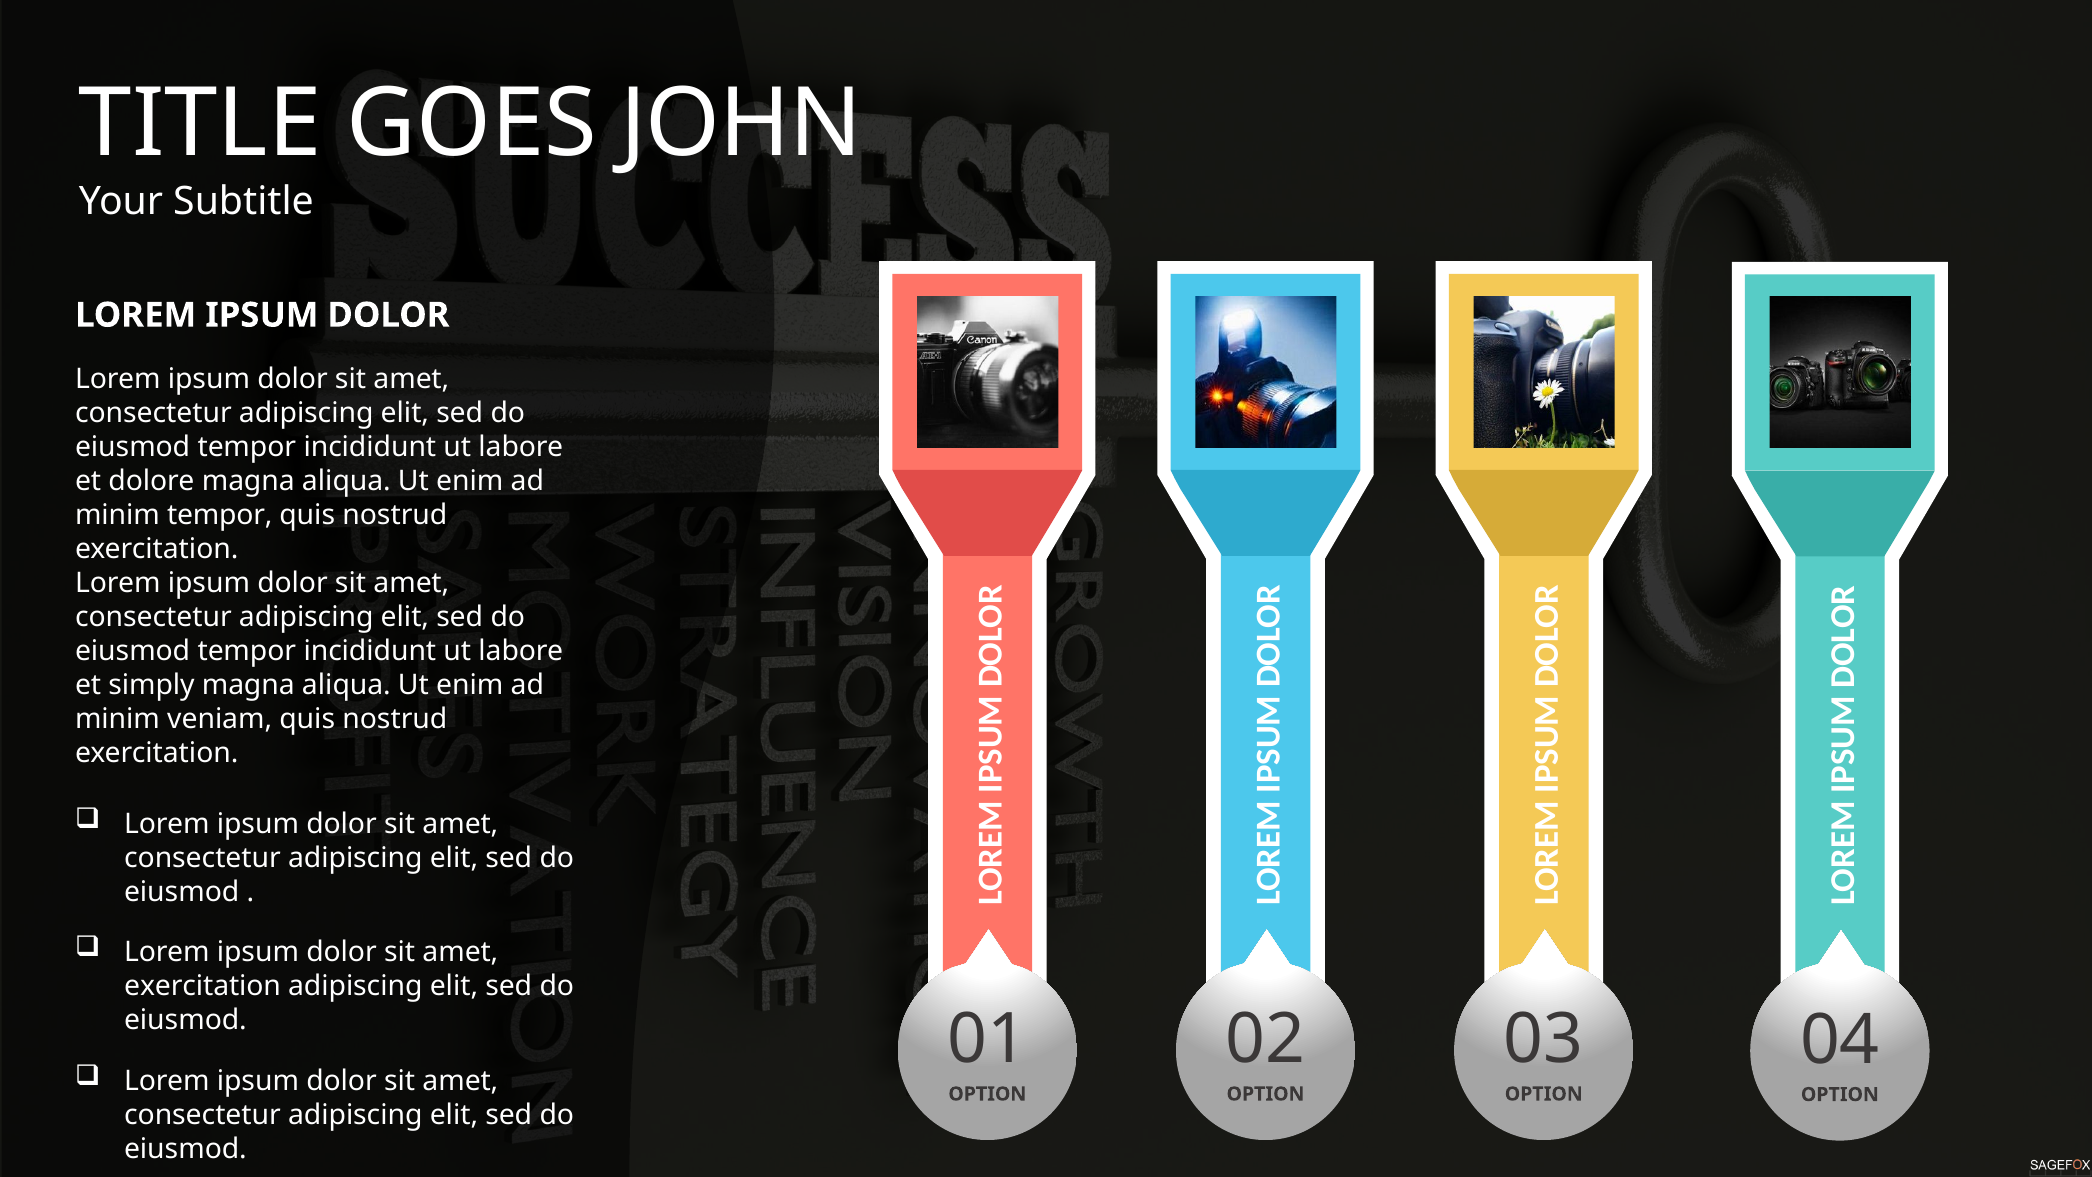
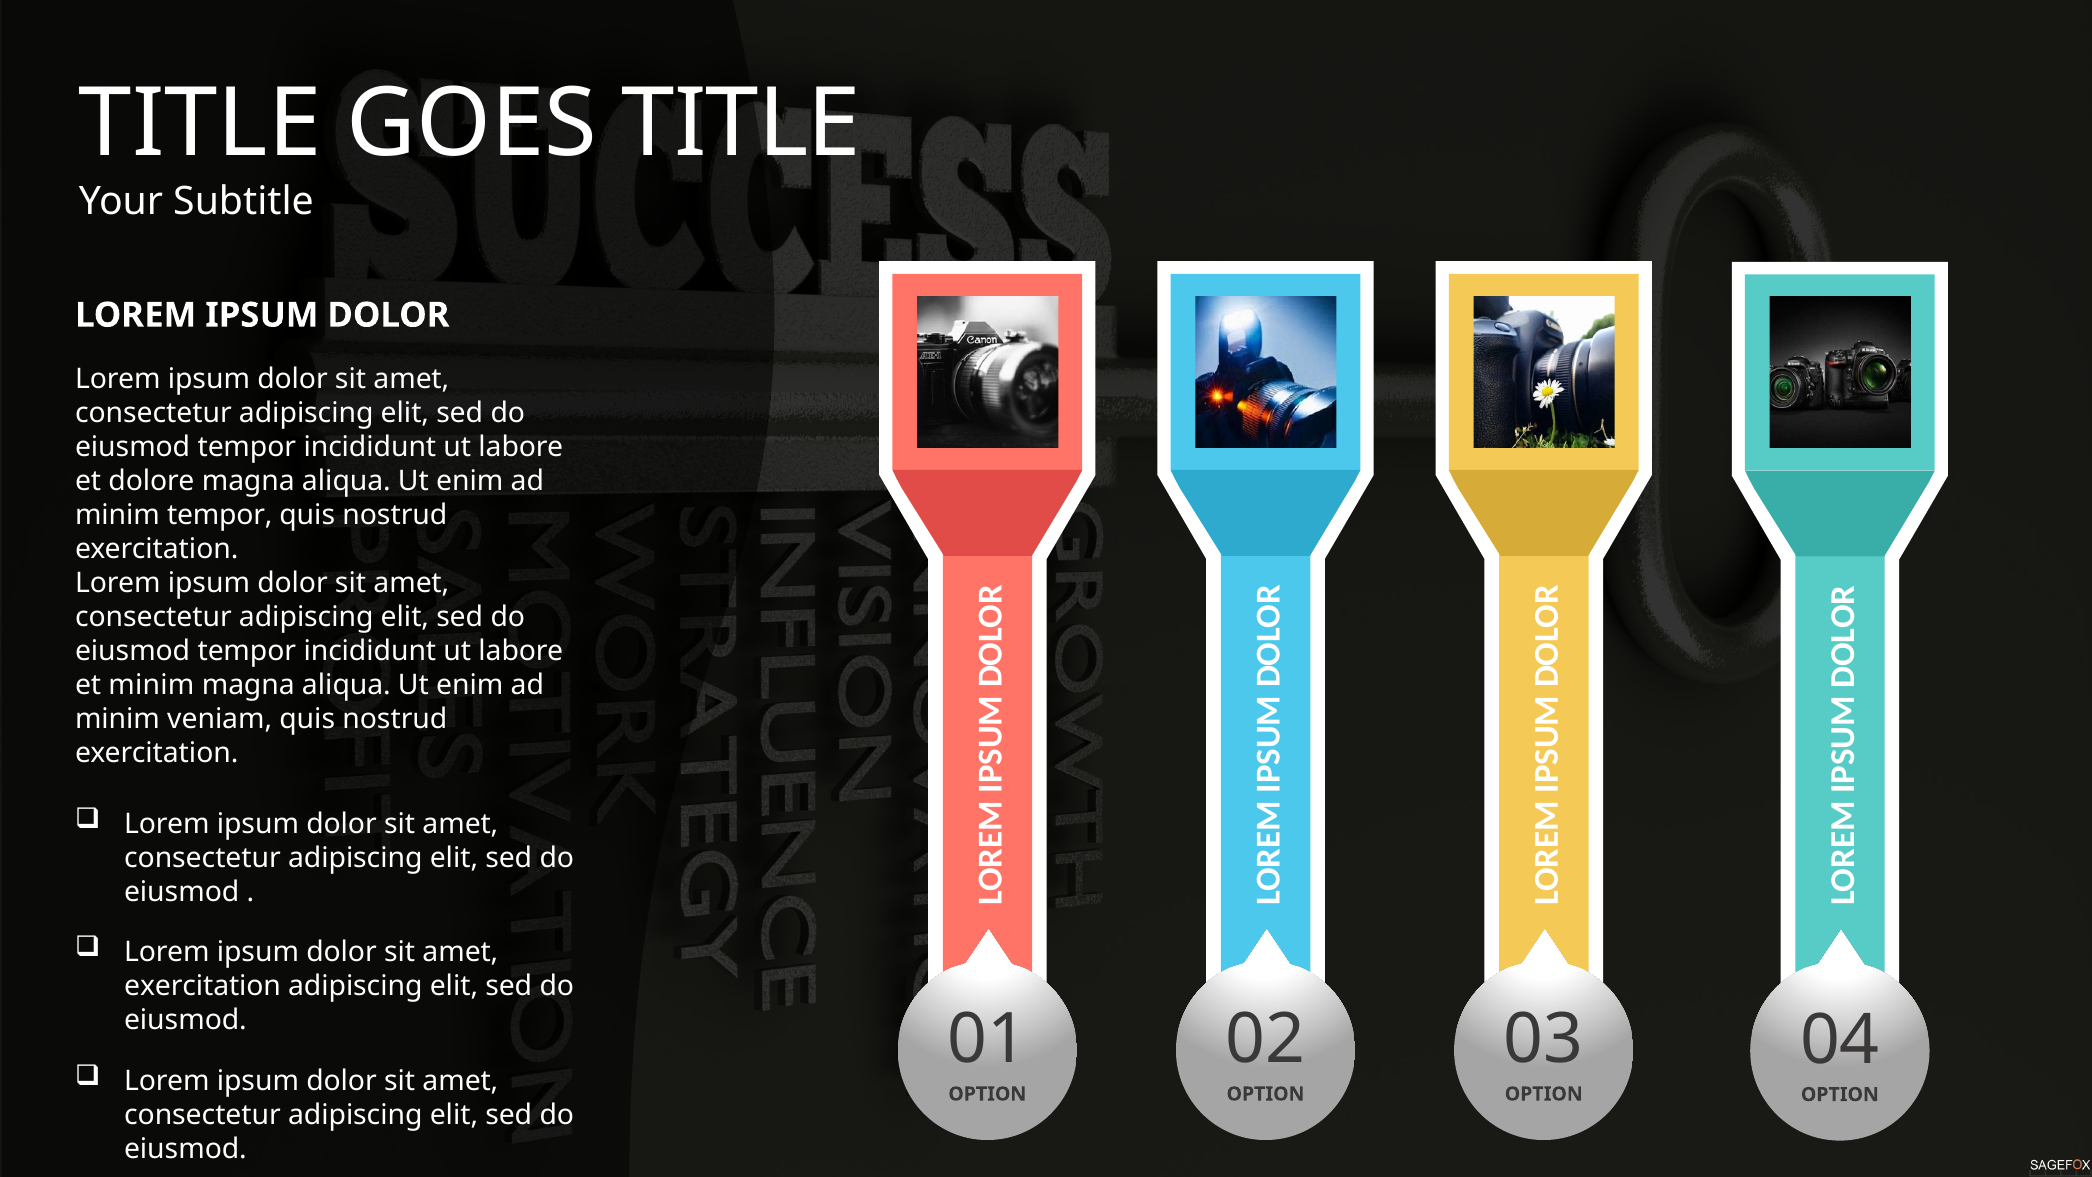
GOES JOHN: JOHN -> TITLE (741, 124)
et simply: simply -> minim (151, 685)
